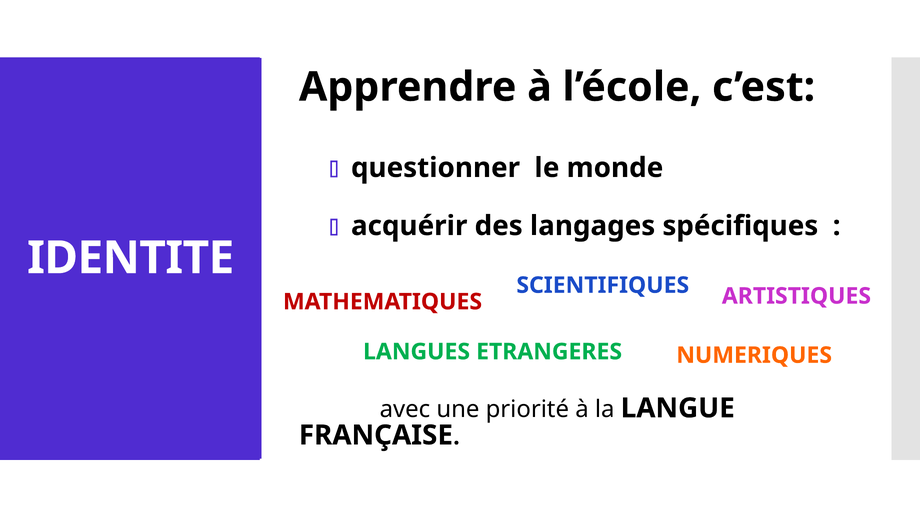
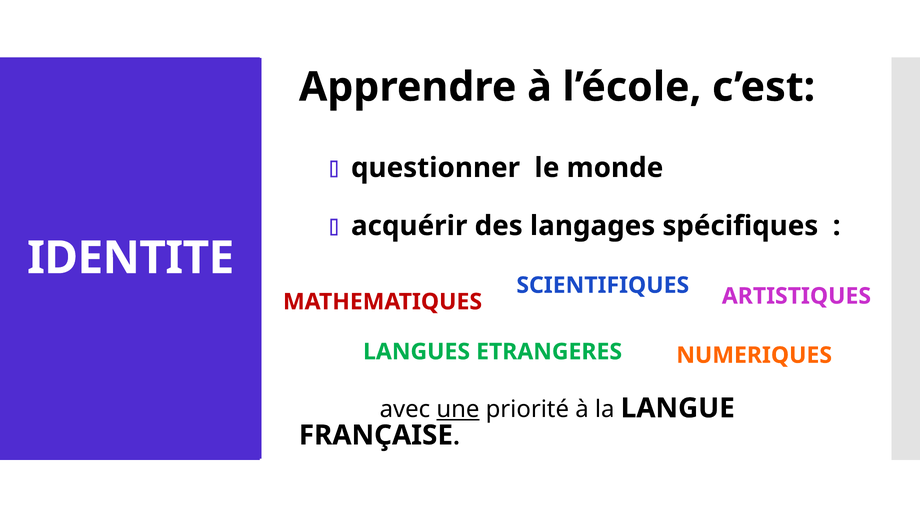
une underline: none -> present (458, 409)
